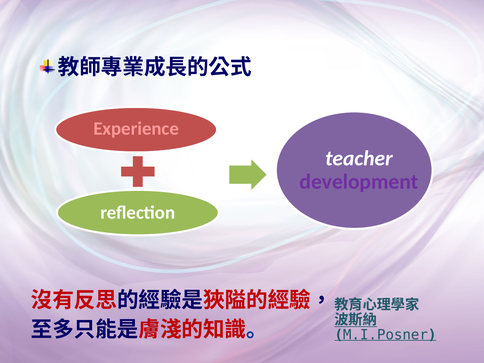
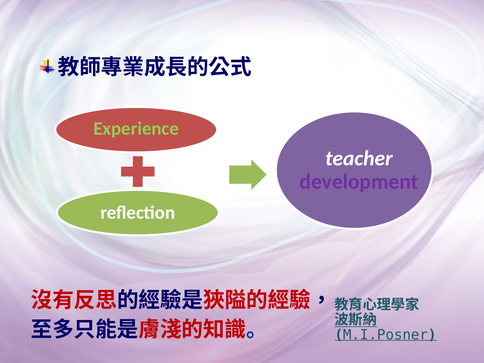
Experience colour: pink -> light green (136, 129)
